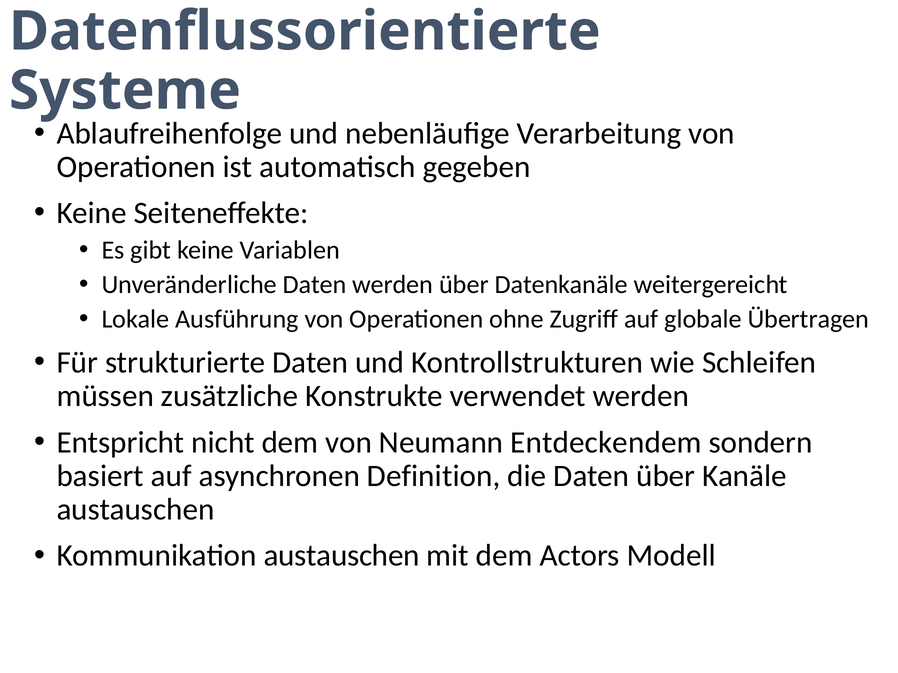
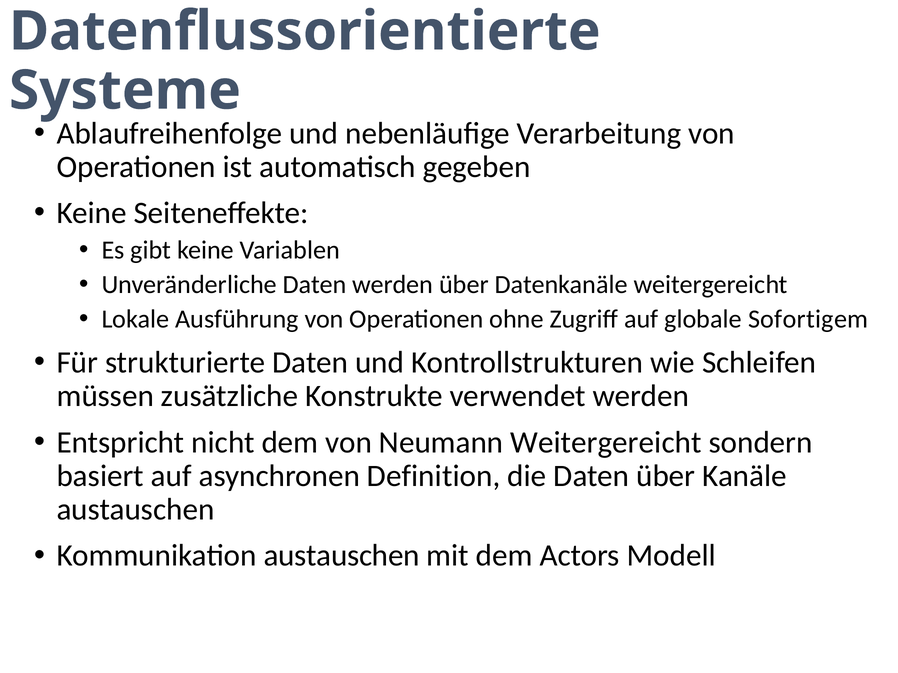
Übertragen: Übertragen -> Sofortigem (808, 319)
Neumann Entdeckendem: Entdeckendem -> Weitergereicht (606, 443)
